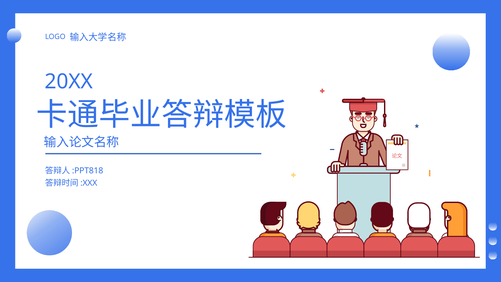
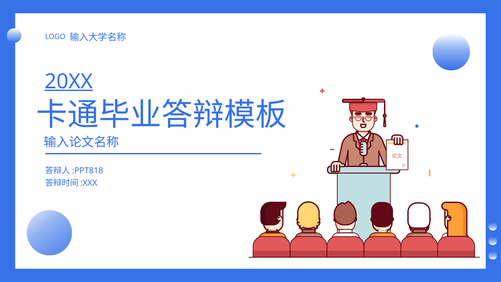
20XX underline: none -> present (69, 81)
